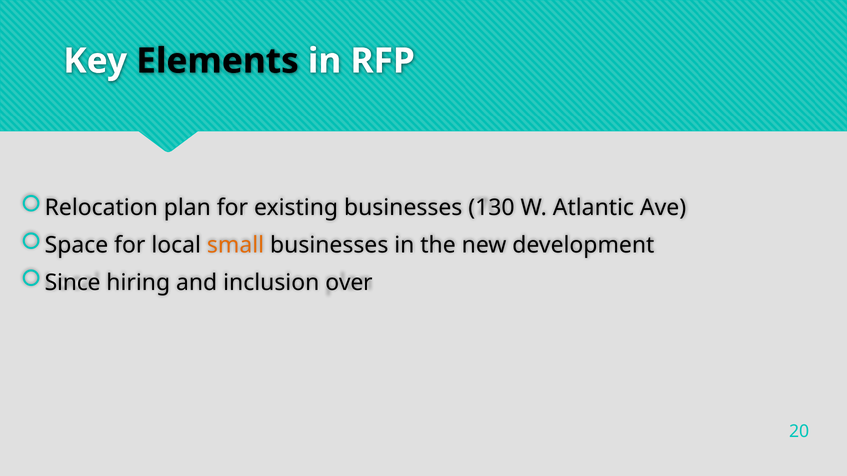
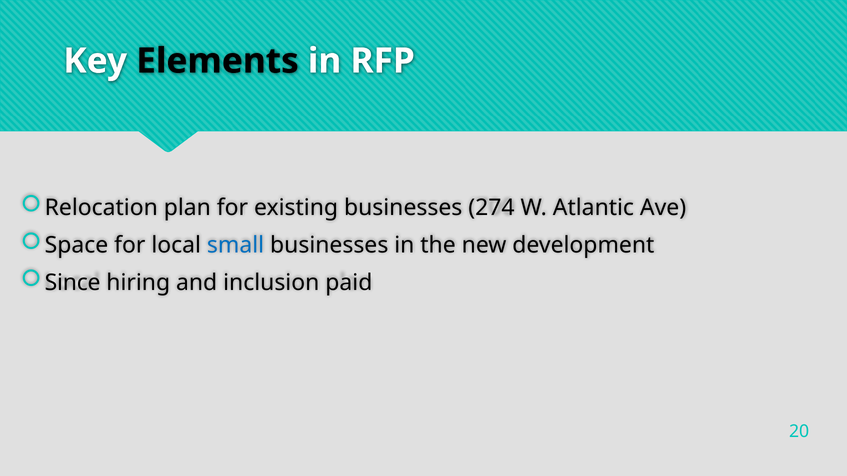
130: 130 -> 274 (491, 208)
small colour: orange -> blue (236, 245)
over: over -> paid (349, 283)
